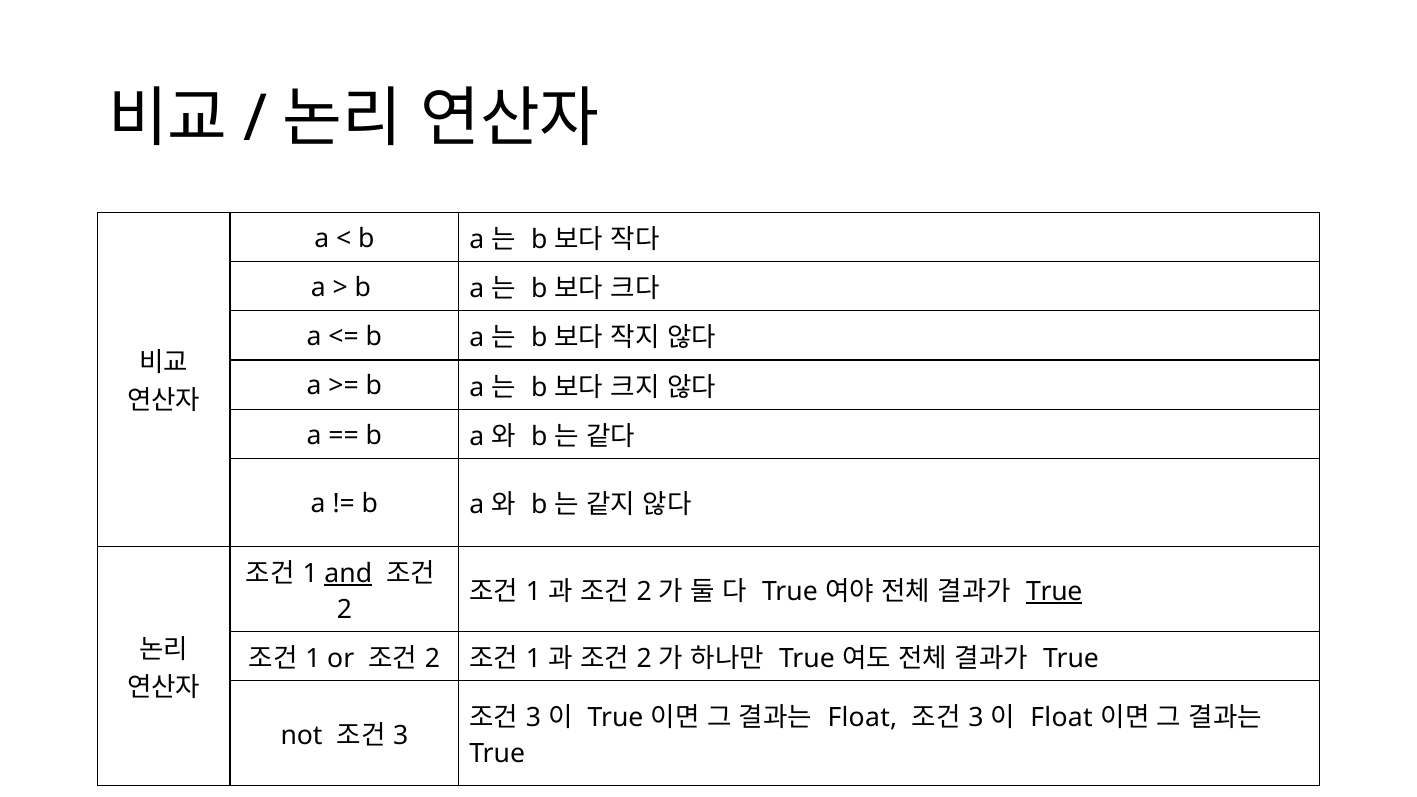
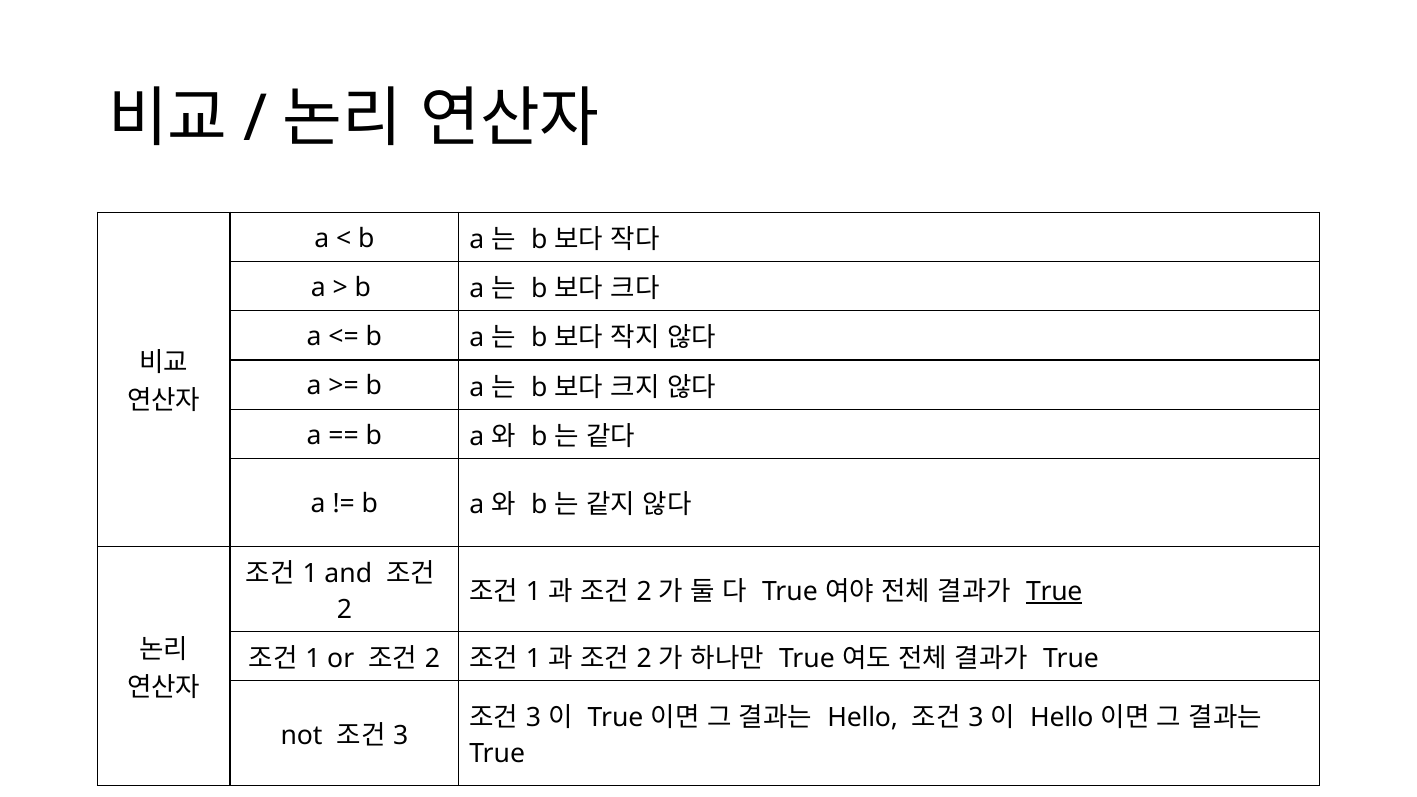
and underline: present -> none (348, 574)
Float: Float -> Hello (863, 718)
Float: Float -> Hello (1062, 718)
